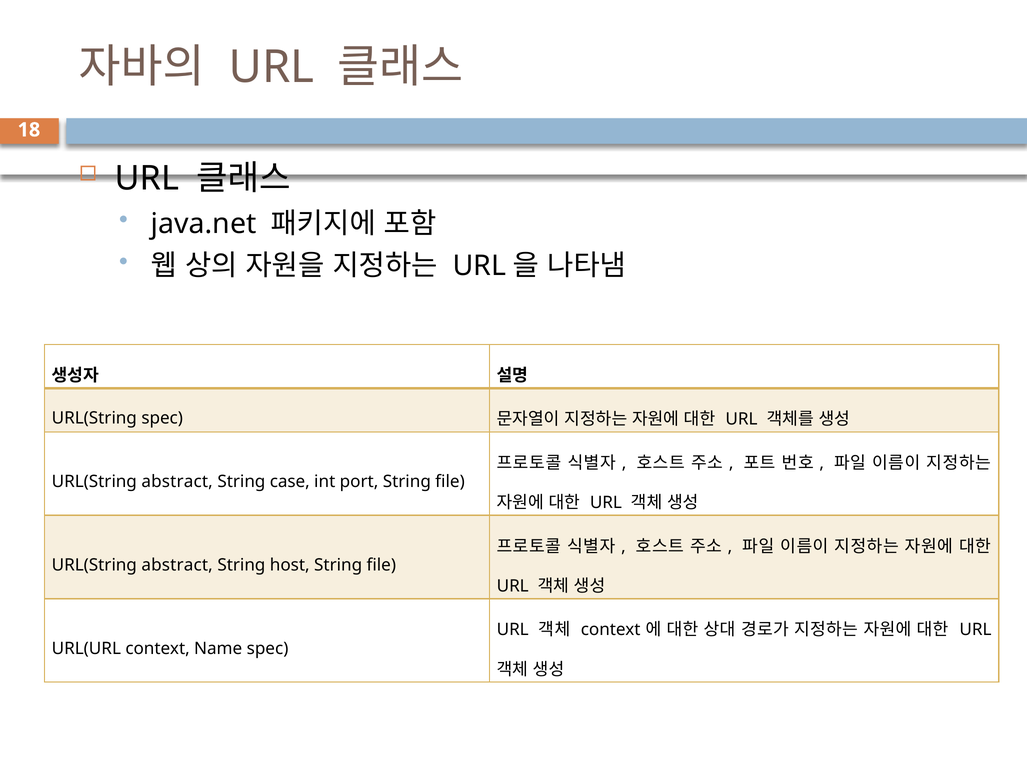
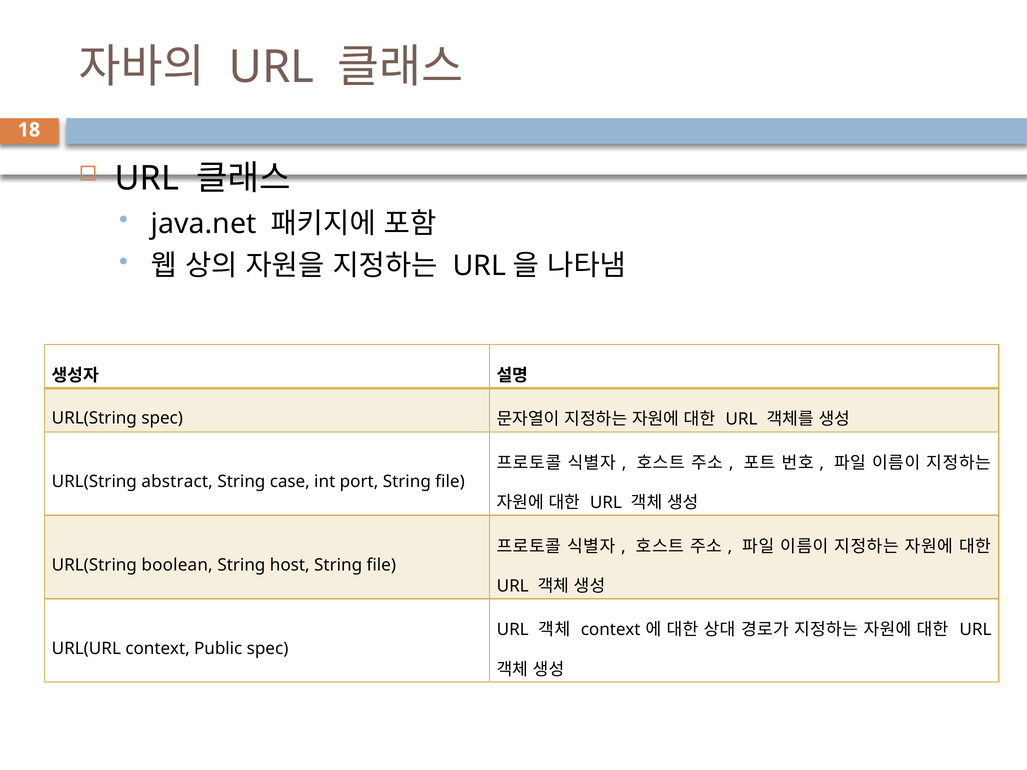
abstract: abstract -> boolean (177, 565)
Name: Name -> Public (218, 649)
